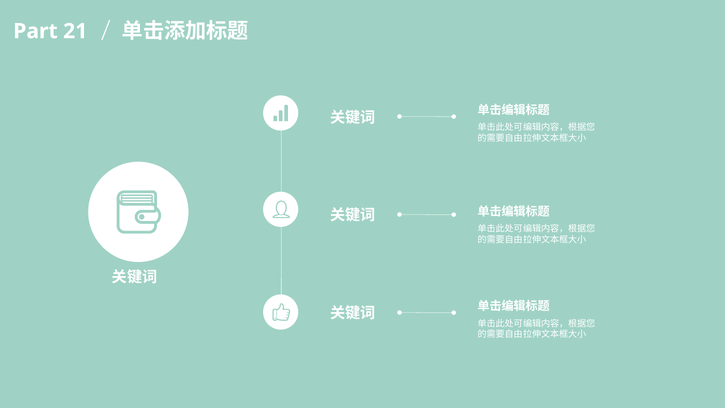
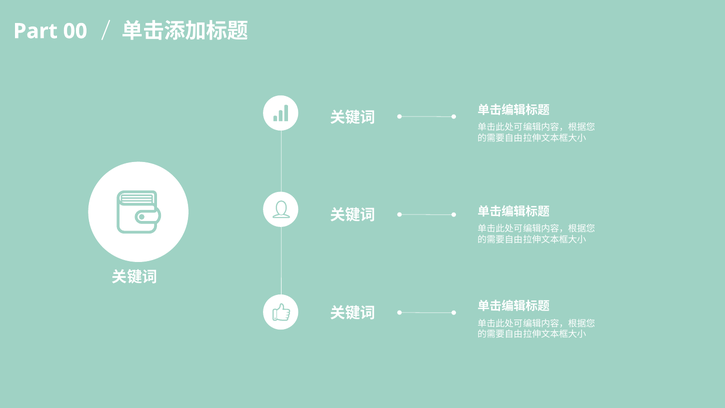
21: 21 -> 00 (75, 31)
